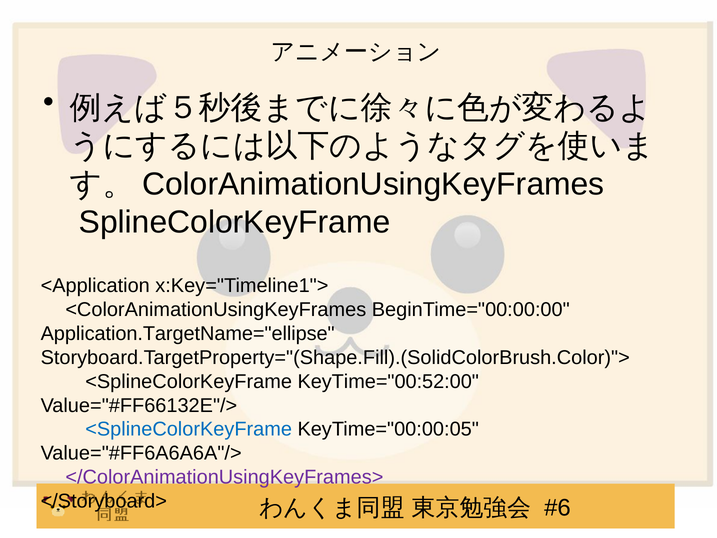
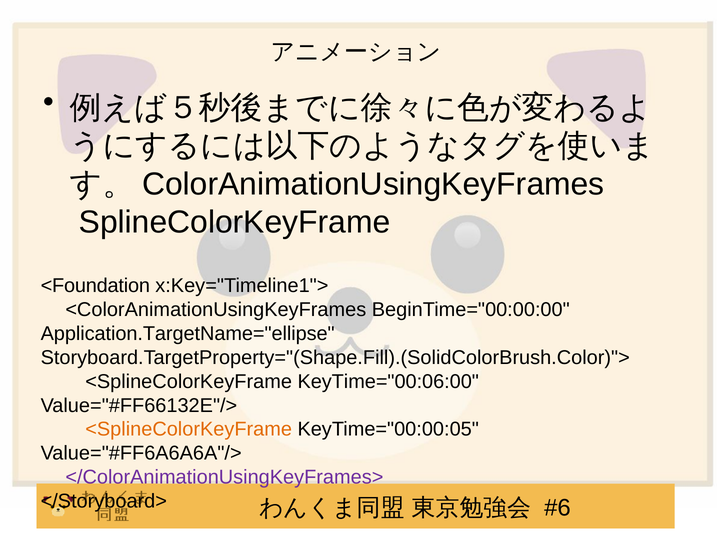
<Application: <Application -> <Foundation (95, 286)
KeyTime="00:52:00: KeyTime="00:52:00 -> KeyTime="00:06:00 (388, 381)
<SplineColorKeyFrame colour: blue -> orange (189, 429)
